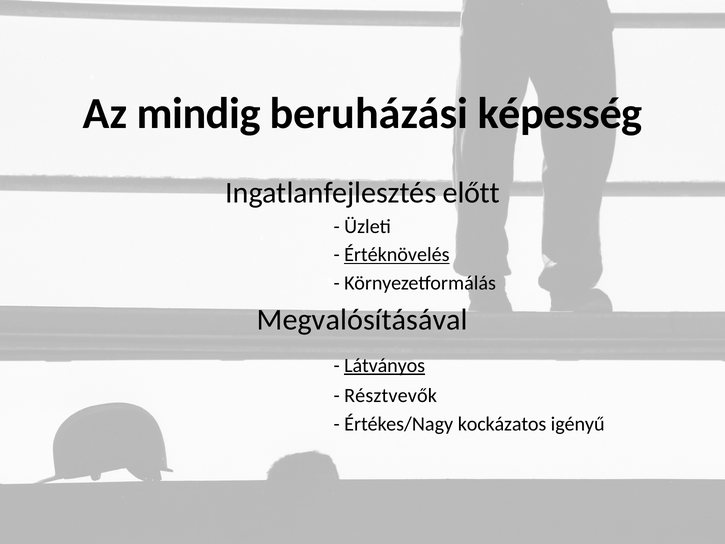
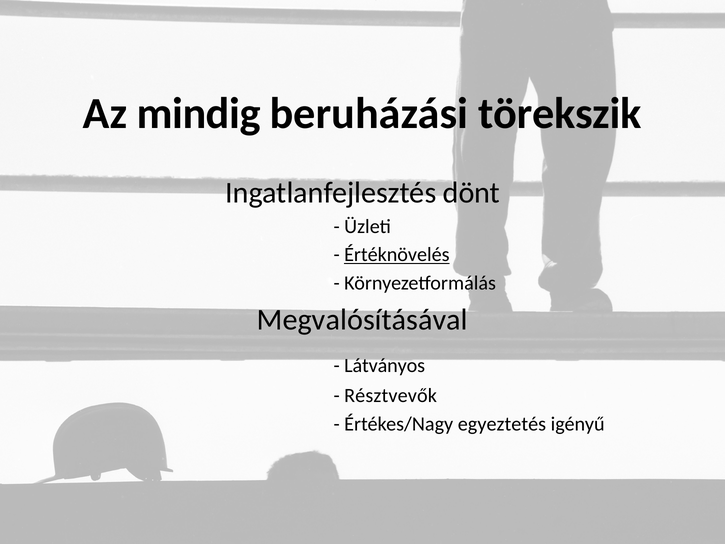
képesség: képesség -> törekszik (560, 114)
előtt: előtt -> dönt (471, 193)
Látványos underline: present -> none (385, 365)
kockázatos: kockázatos -> egyeztetés (502, 424)
